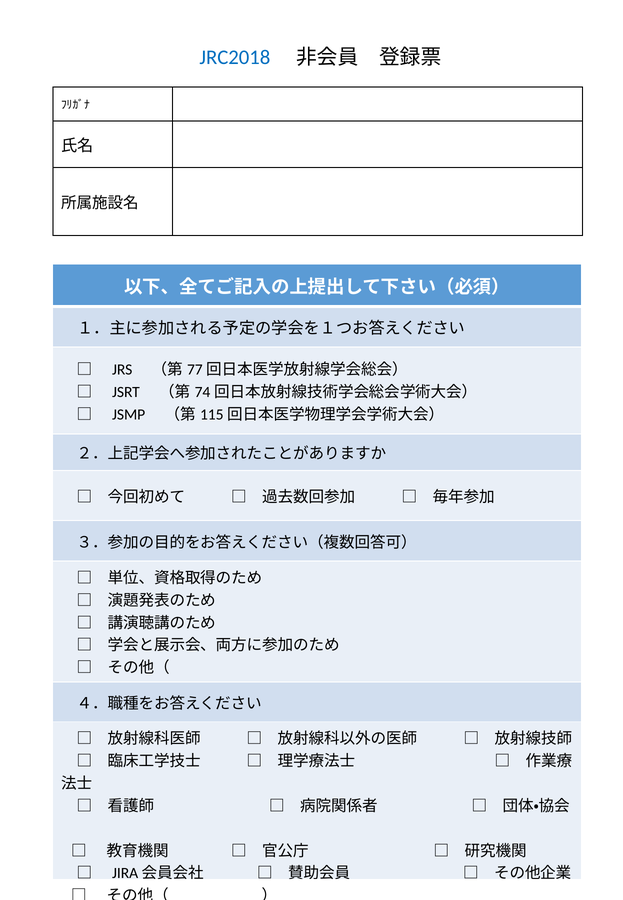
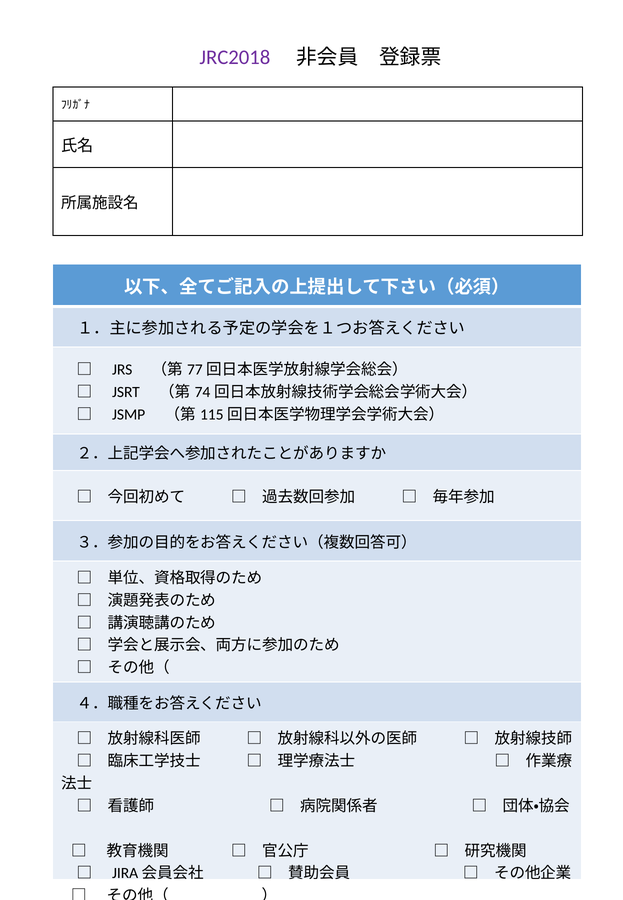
JRC2018 colour: blue -> purple (235, 57)
